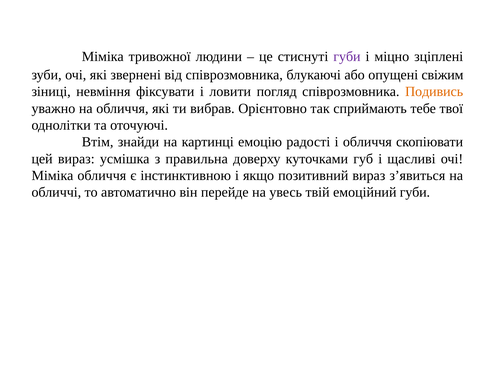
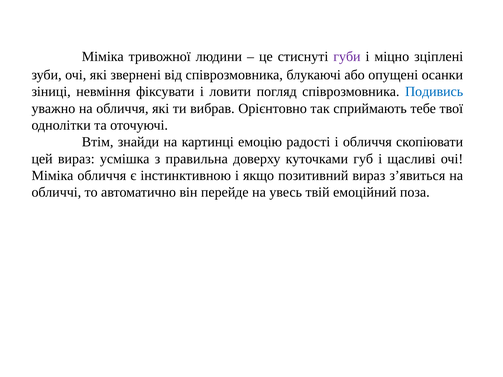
свіжим: свіжим -> осанки (442, 75)
Подивись colour: orange -> blue (434, 92)
емоційний губи: губи -> поза (415, 192)
